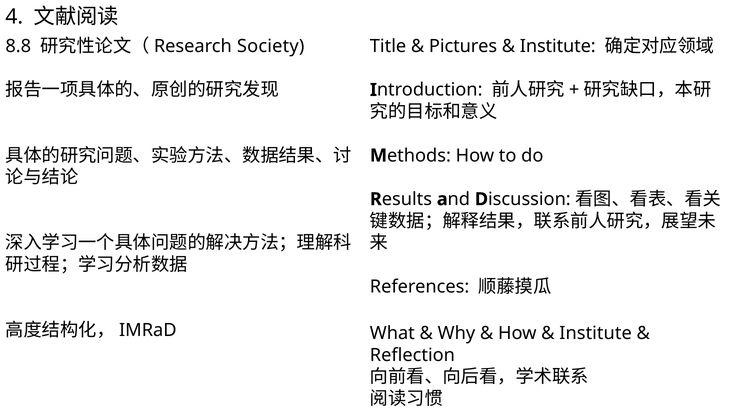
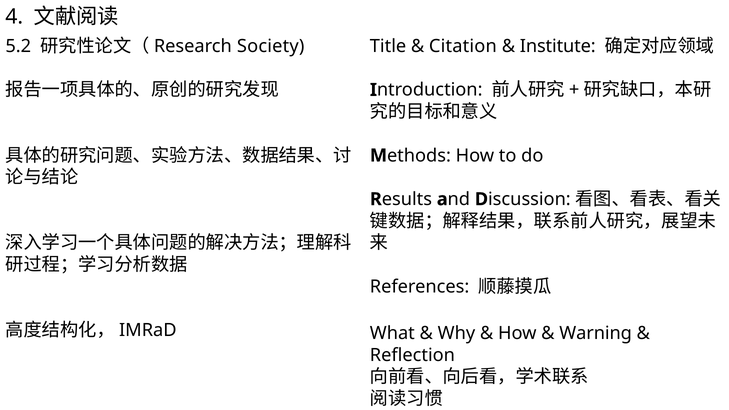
8.8: 8.8 -> 5.2 (18, 46)
Pictures: Pictures -> Citation (463, 46)
Institute: Institute -> Warning (596, 333)
